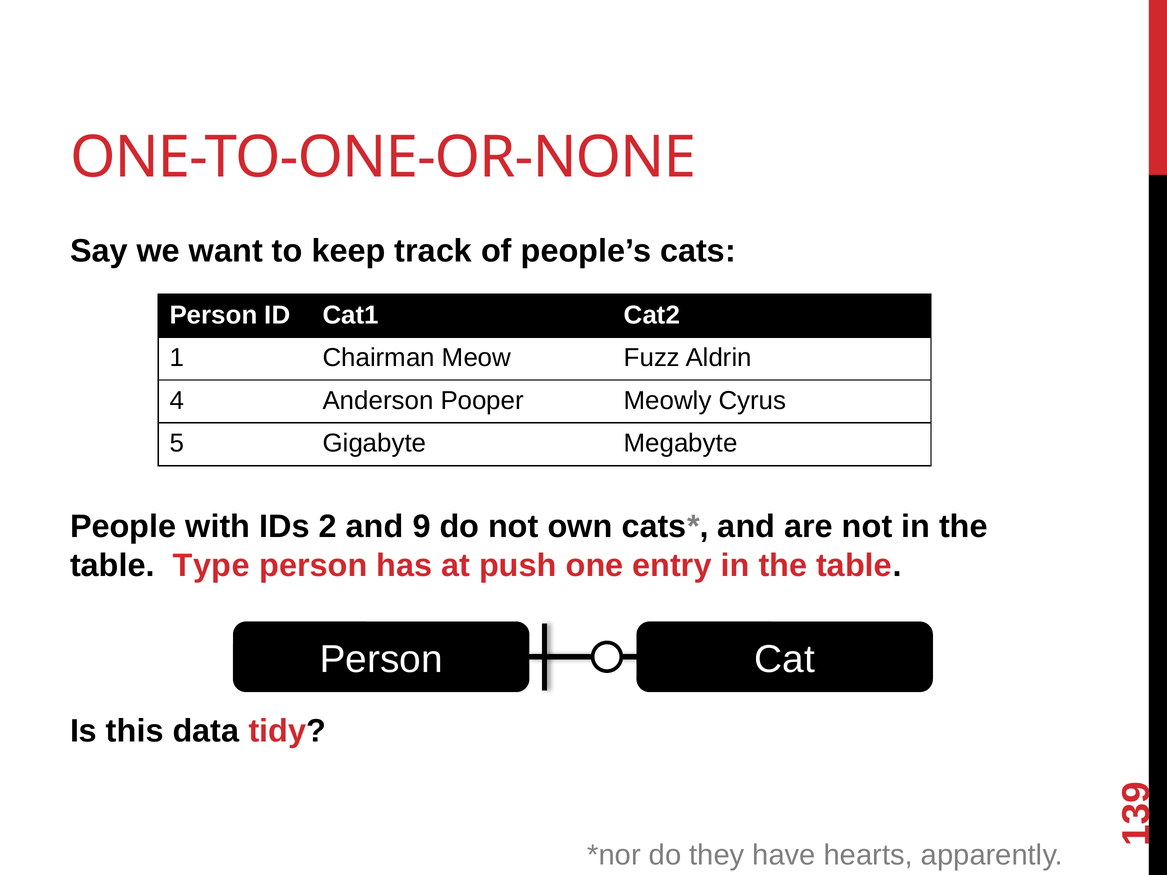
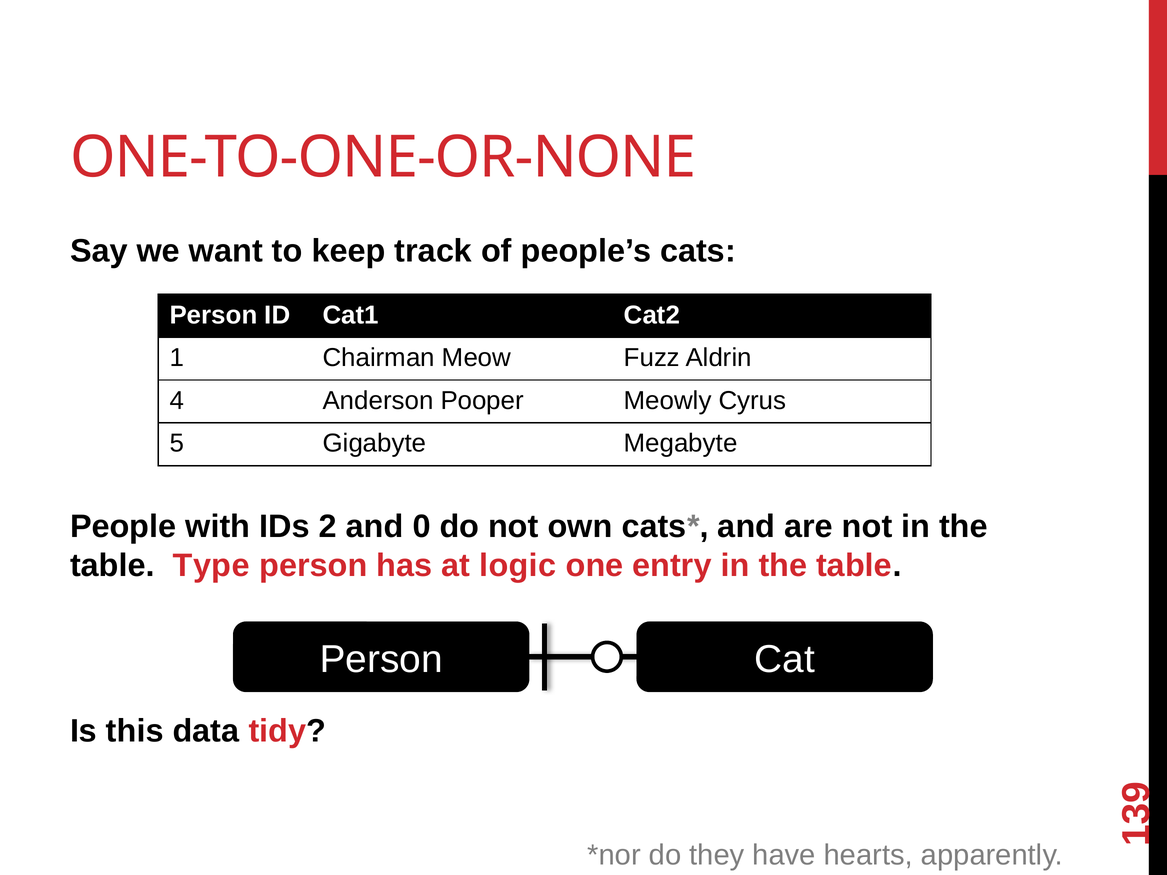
and 9: 9 -> 0 (422, 527)
push: push -> logic (518, 566)
